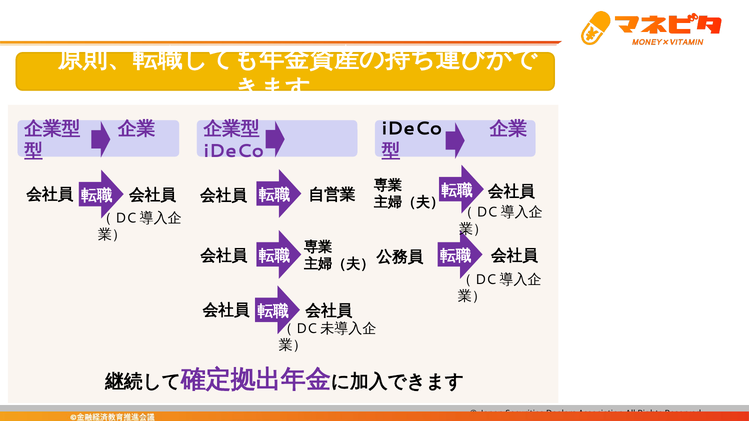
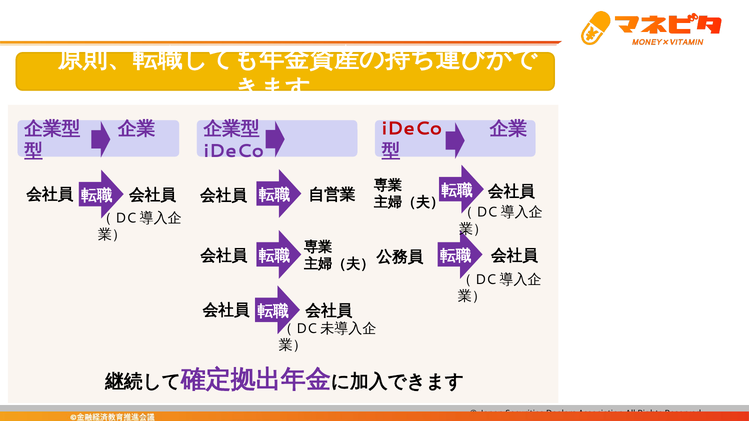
iDeCo colour: black -> red (412, 129)
